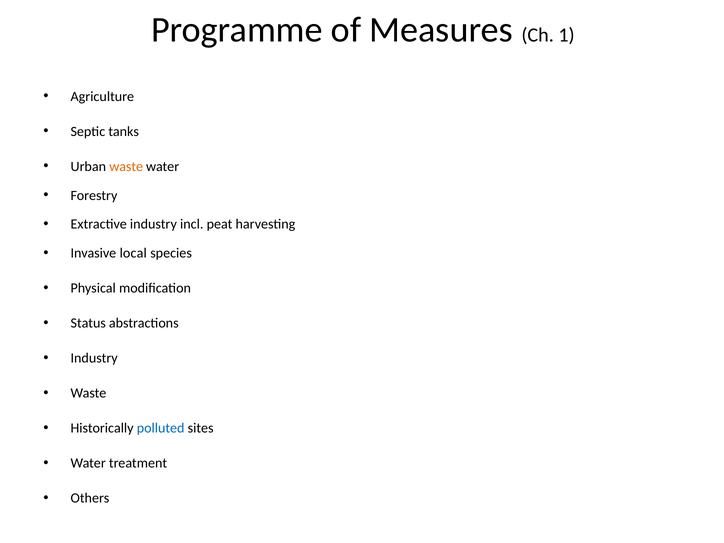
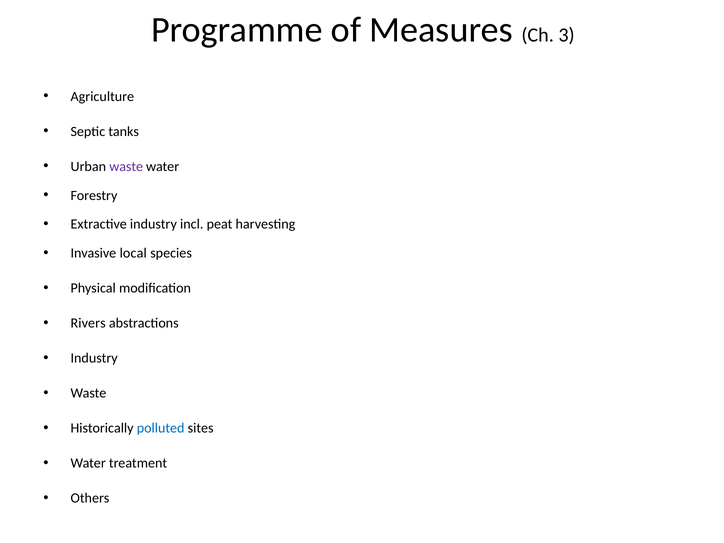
1: 1 -> 3 (567, 35)
waste colour: orange -> purple (126, 166)
Status: Status -> Rivers (88, 323)
